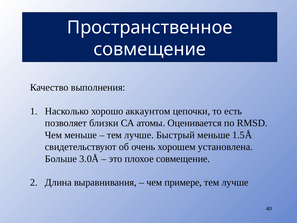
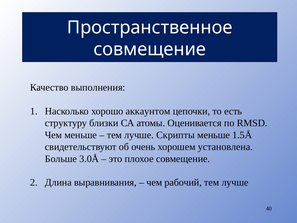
позволяет: позволяет -> структуру (66, 123)
Быстрый: Быстрый -> Скрипты (175, 135)
примере: примере -> рабочий (183, 182)
